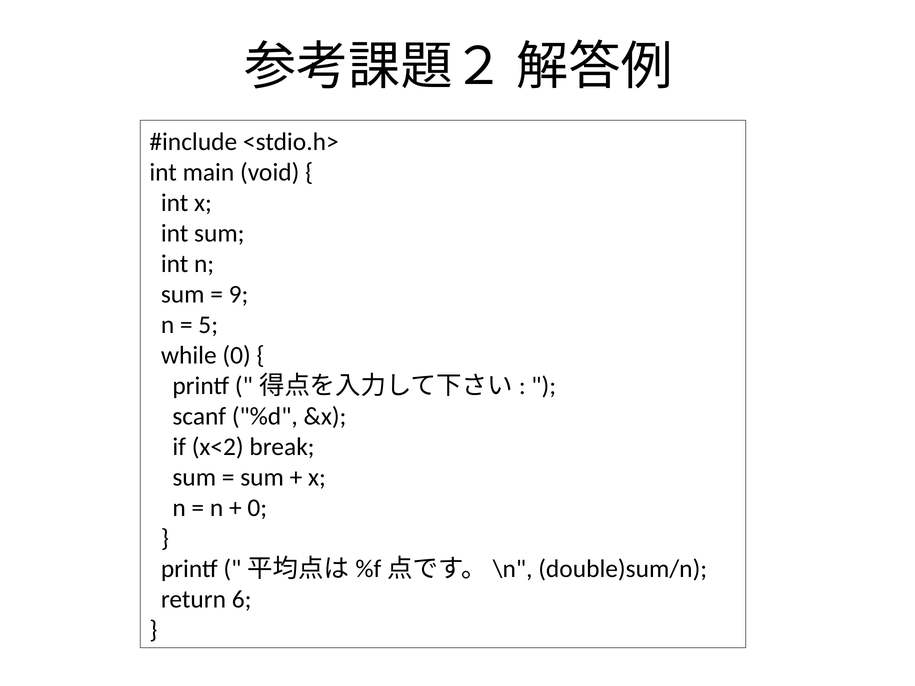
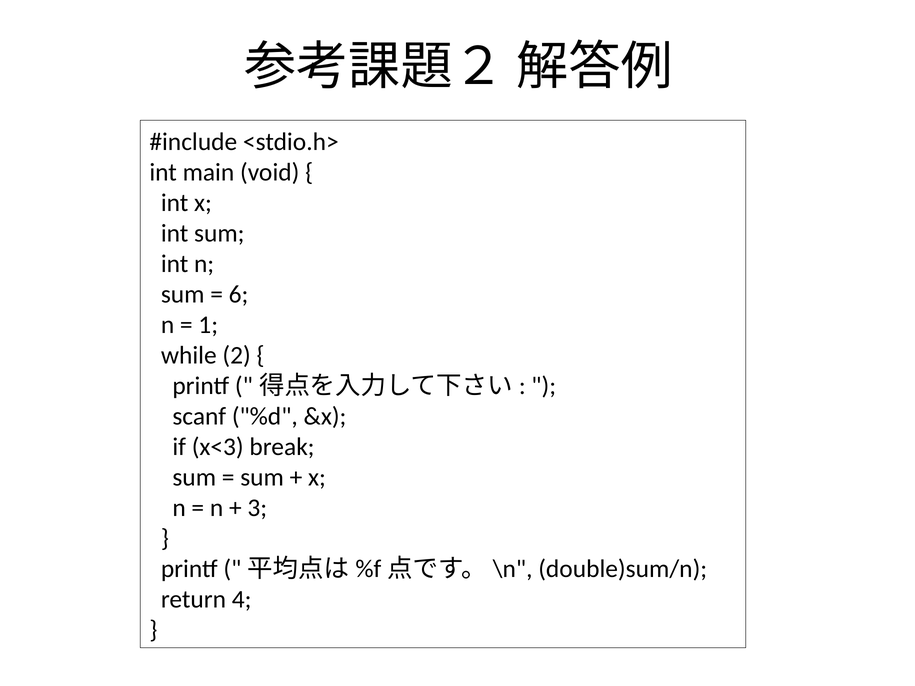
9: 9 -> 6 (239, 294)
5: 5 -> 1 (208, 325)
while 0: 0 -> 2 (237, 355)
x<2: x<2 -> x<3 (218, 447)
0: 0 -> 3 (257, 508)
6: 6 -> 4 (242, 599)
